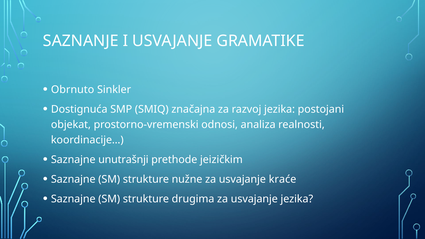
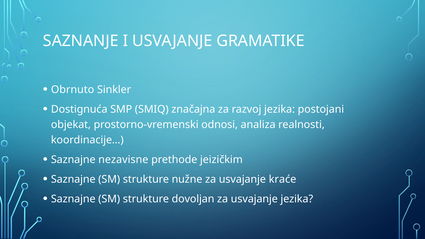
unutrašnji: unutrašnji -> nezavisne (123, 160)
drugima: drugima -> dovoljan (193, 199)
